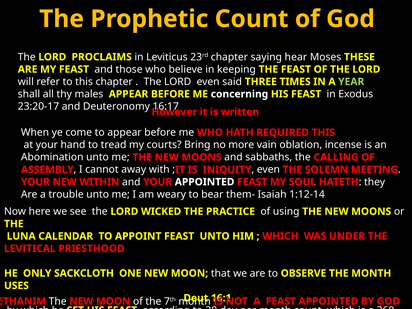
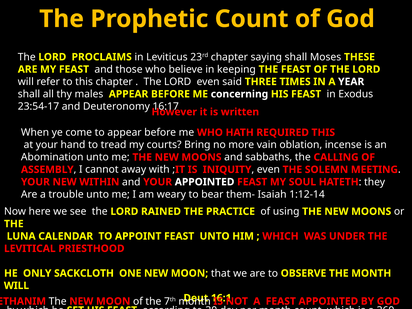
saying hear: hear -> shall (296, 57)
YEAR colour: light green -> white (351, 82)
23:20-17: 23:20-17 -> 23:54-17 (38, 106)
WICKED: WICKED -> RAINED (161, 211)
USES: USES -> WILL (16, 286)
